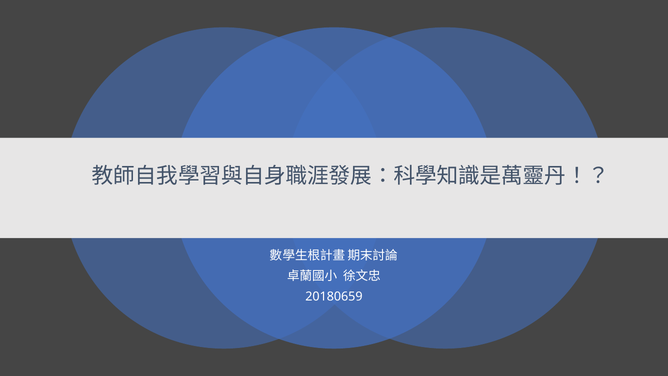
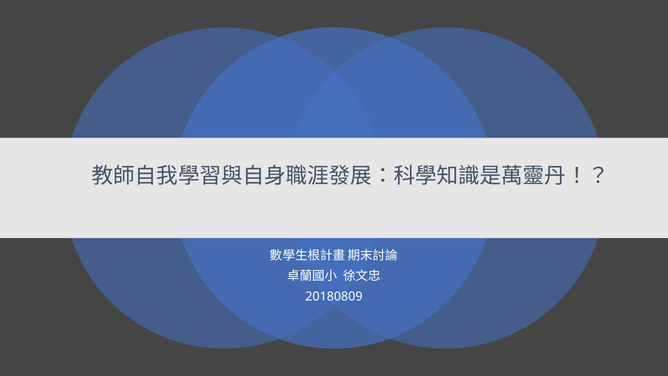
20180659: 20180659 -> 20180809 (334, 297)
